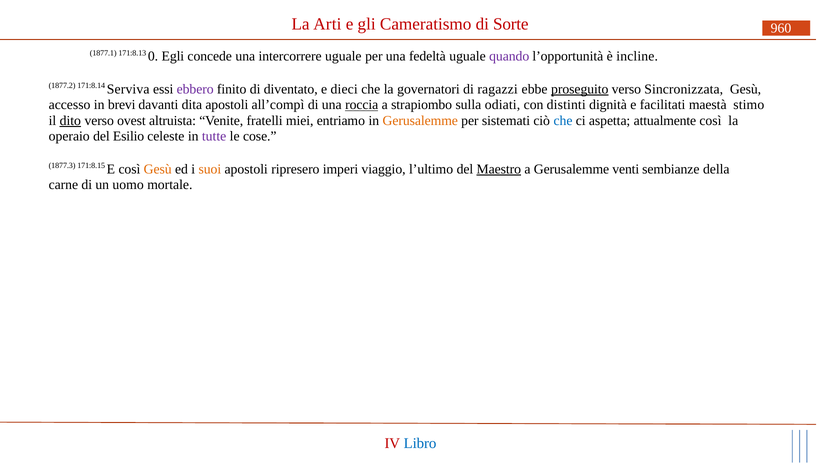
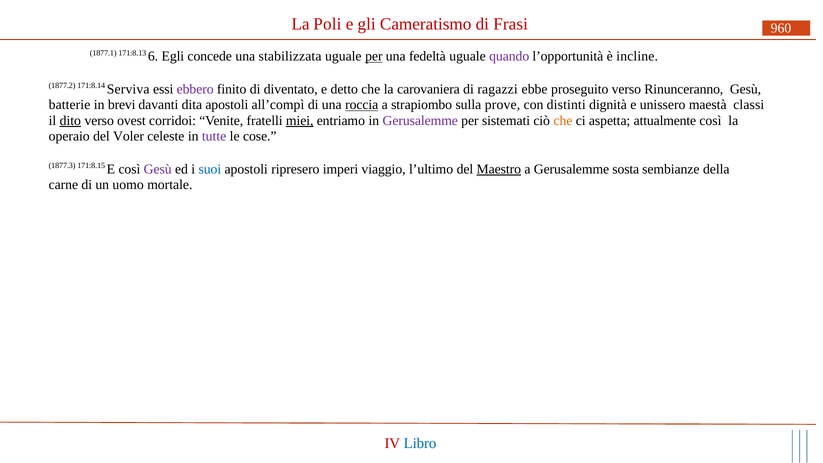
Arti: Arti -> Poli (327, 24)
Sorte: Sorte -> Frasi (511, 24)
0: 0 -> 6 (153, 56)
intercorrere: intercorrere -> stabilizzata (290, 56)
per underline: none -> present (374, 56)
dieci: dieci -> detto (344, 89)
governatori: governatori -> carovaniera (429, 89)
proseguito underline: present -> none (580, 89)
Sincronizzata: Sincronizzata -> Rinunceranno (684, 89)
accesso: accesso -> batterie (70, 105)
odiati: odiati -> prove (503, 105)
facilitati: facilitati -> unissero (663, 105)
stimo: stimo -> classi (749, 105)
altruista: altruista -> corridoi (173, 121)
miei underline: none -> present (300, 121)
Gerusalemme colour: orange -> purple (420, 121)
che colour: blue -> orange (563, 121)
Esilio: Esilio -> Voler (129, 137)
Gesù colour: orange -> purple (158, 169)
suoi colour: orange -> blue (210, 169)
venti: venti -> sosta (626, 169)
